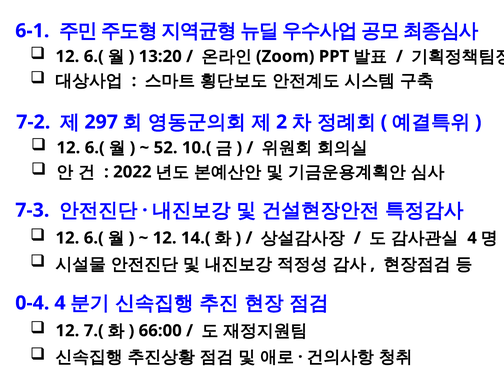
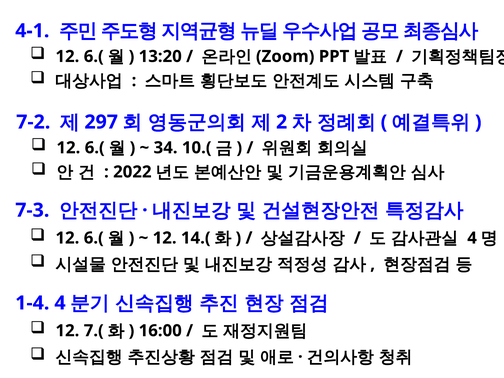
6-1: 6-1 -> 4-1 (32, 31)
52: 52 -> 34 (166, 148)
0-4: 0-4 -> 1-4 (32, 303)
66:00: 66:00 -> 16:00 (160, 331)
